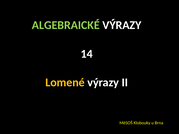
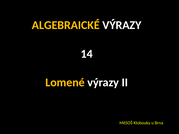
ALGEBRAICKÉ colour: light green -> yellow (66, 25)
